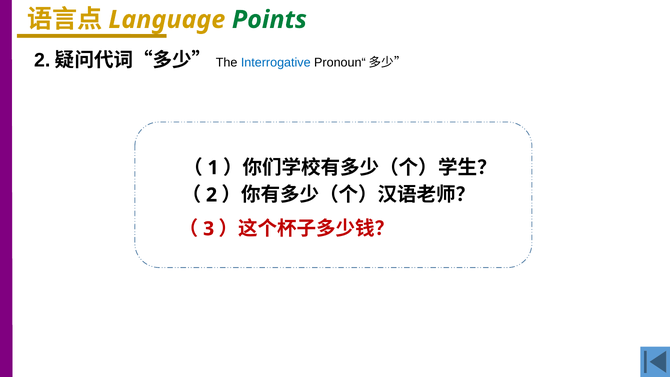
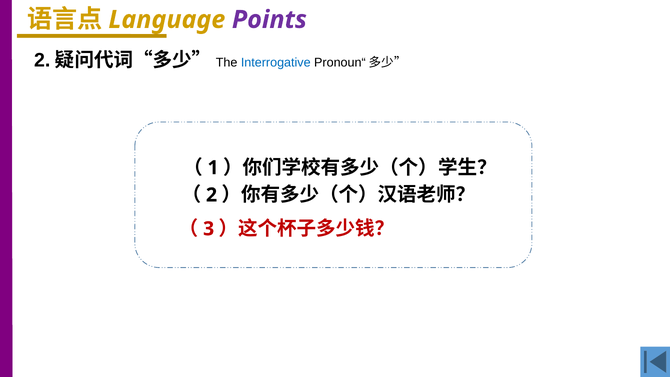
Points colour: green -> purple (269, 20)
